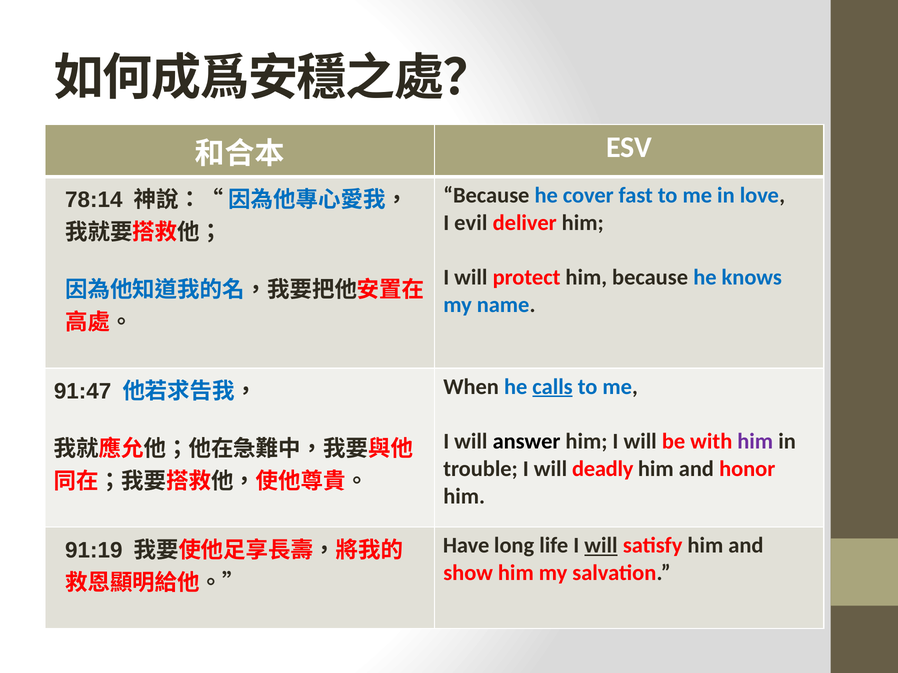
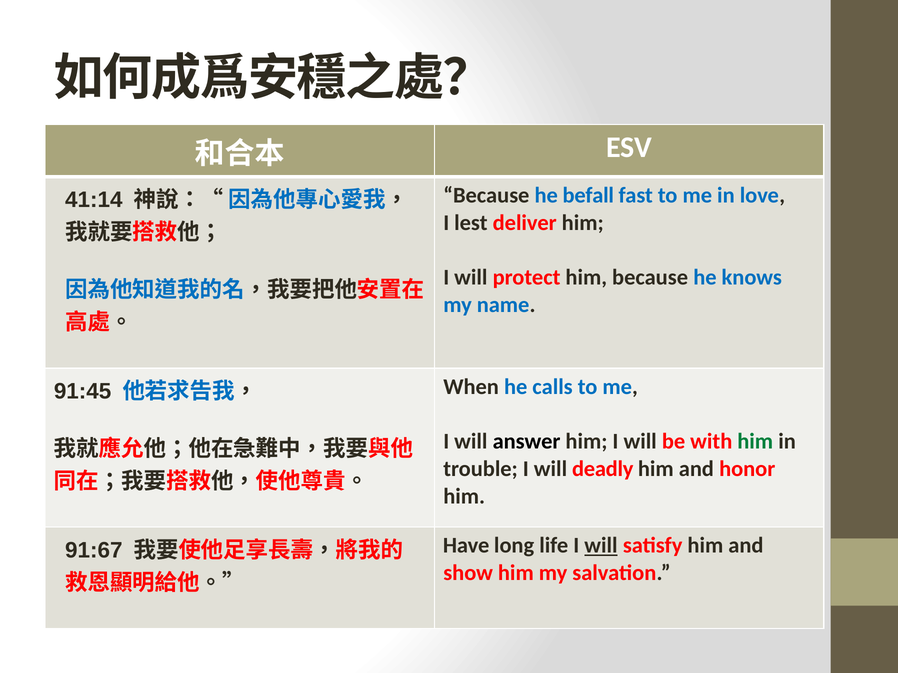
cover: cover -> befall (588, 195)
78:14: 78:14 -> 41:14 (94, 200)
evil: evil -> lest (471, 223)
calls underline: present -> none (553, 387)
91:47: 91:47 -> 91:45 (83, 392)
him colour: purple -> green (755, 442)
91:19: 91:19 -> 91:67 (94, 551)
